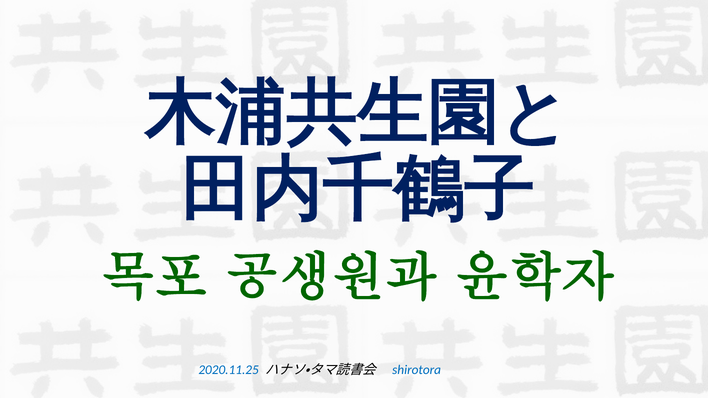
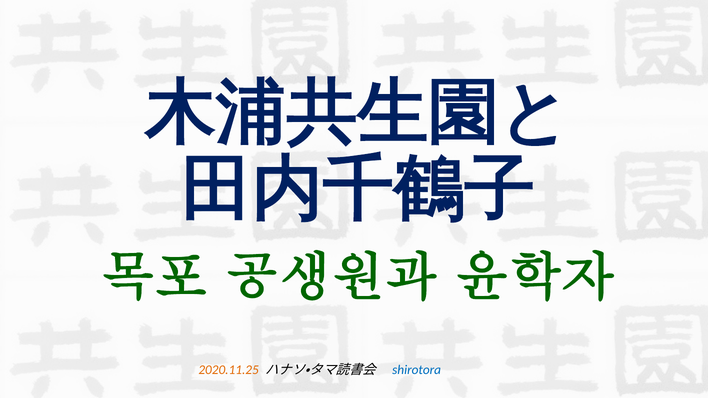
2020.11.25 colour: blue -> orange (229, 370)
